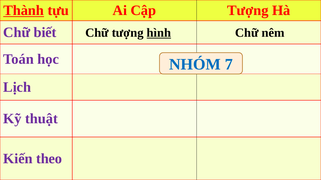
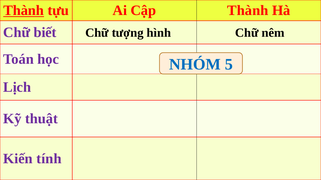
Cập Tượng: Tượng -> Thành (248, 11)
hình underline: present -> none (159, 33)
7: 7 -> 5 (229, 65)
theo: theo -> tính (49, 159)
